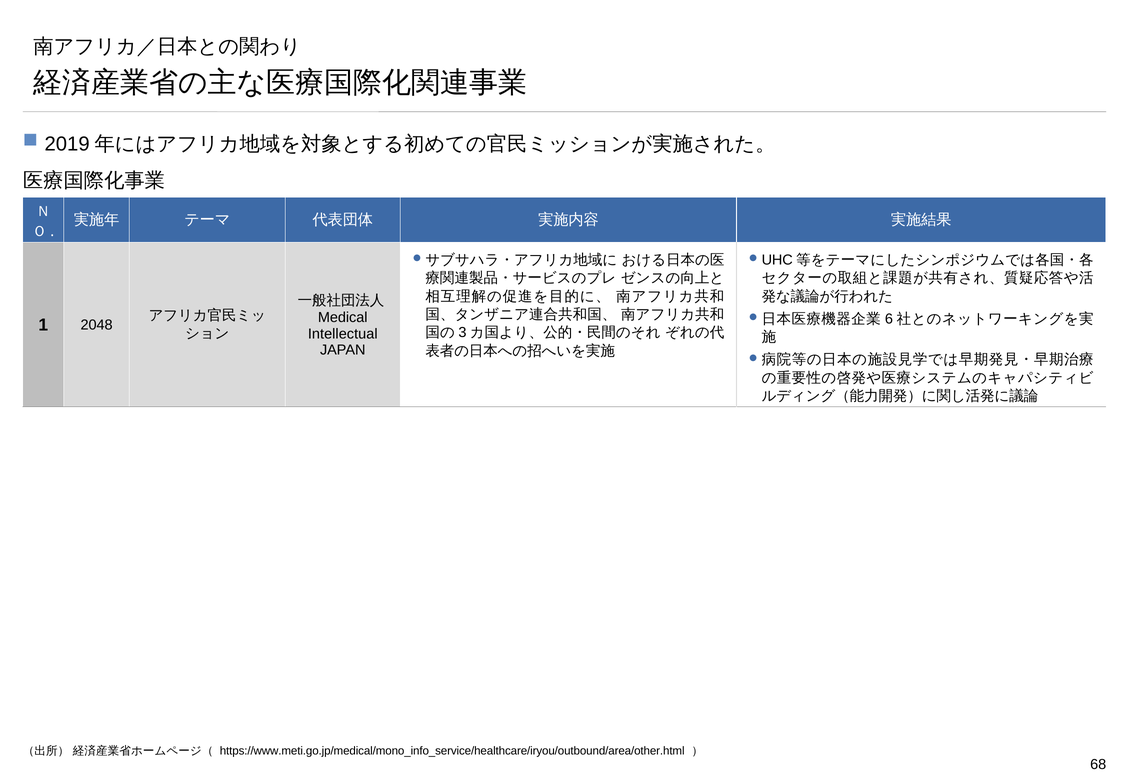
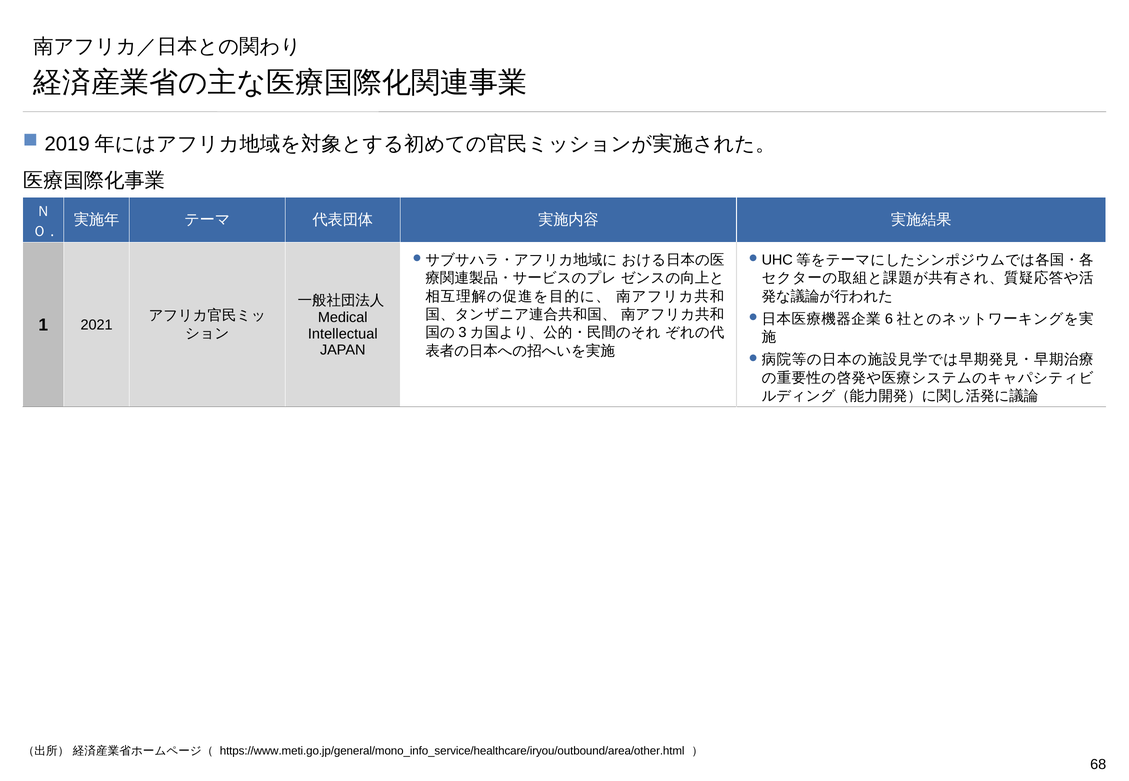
2048: 2048 -> 2021 (97, 325)
https://www.meti.go.jp/medical/mono_info_service/healthcare/iryou/outbound/area/other.html: https://www.meti.go.jp/medical/mono_info_service/healthcare/iryou/outbound/area/other.html -> https://www.meti.go.jp/general/mono_info_service/healthcare/iryou/outbound/area/other.html (452, 751)
